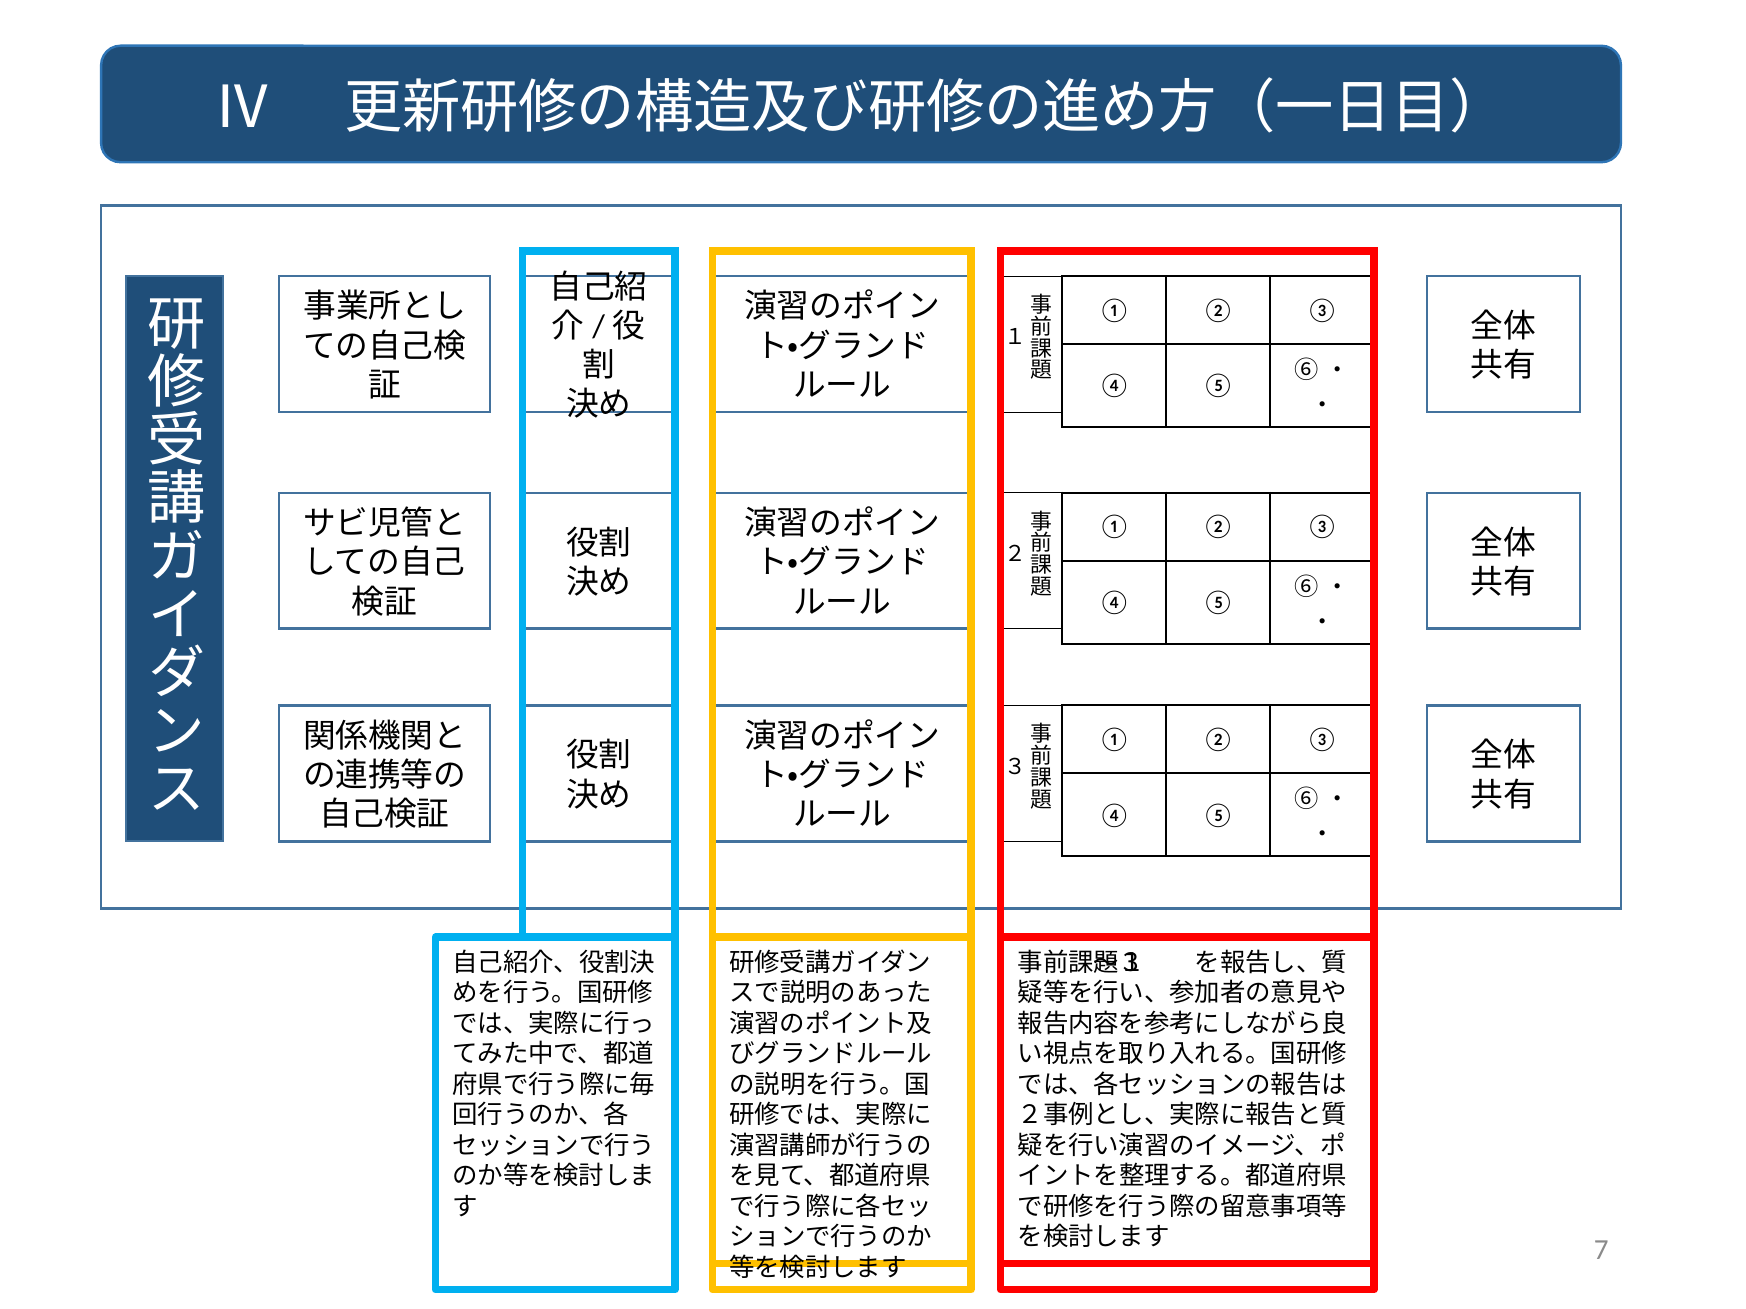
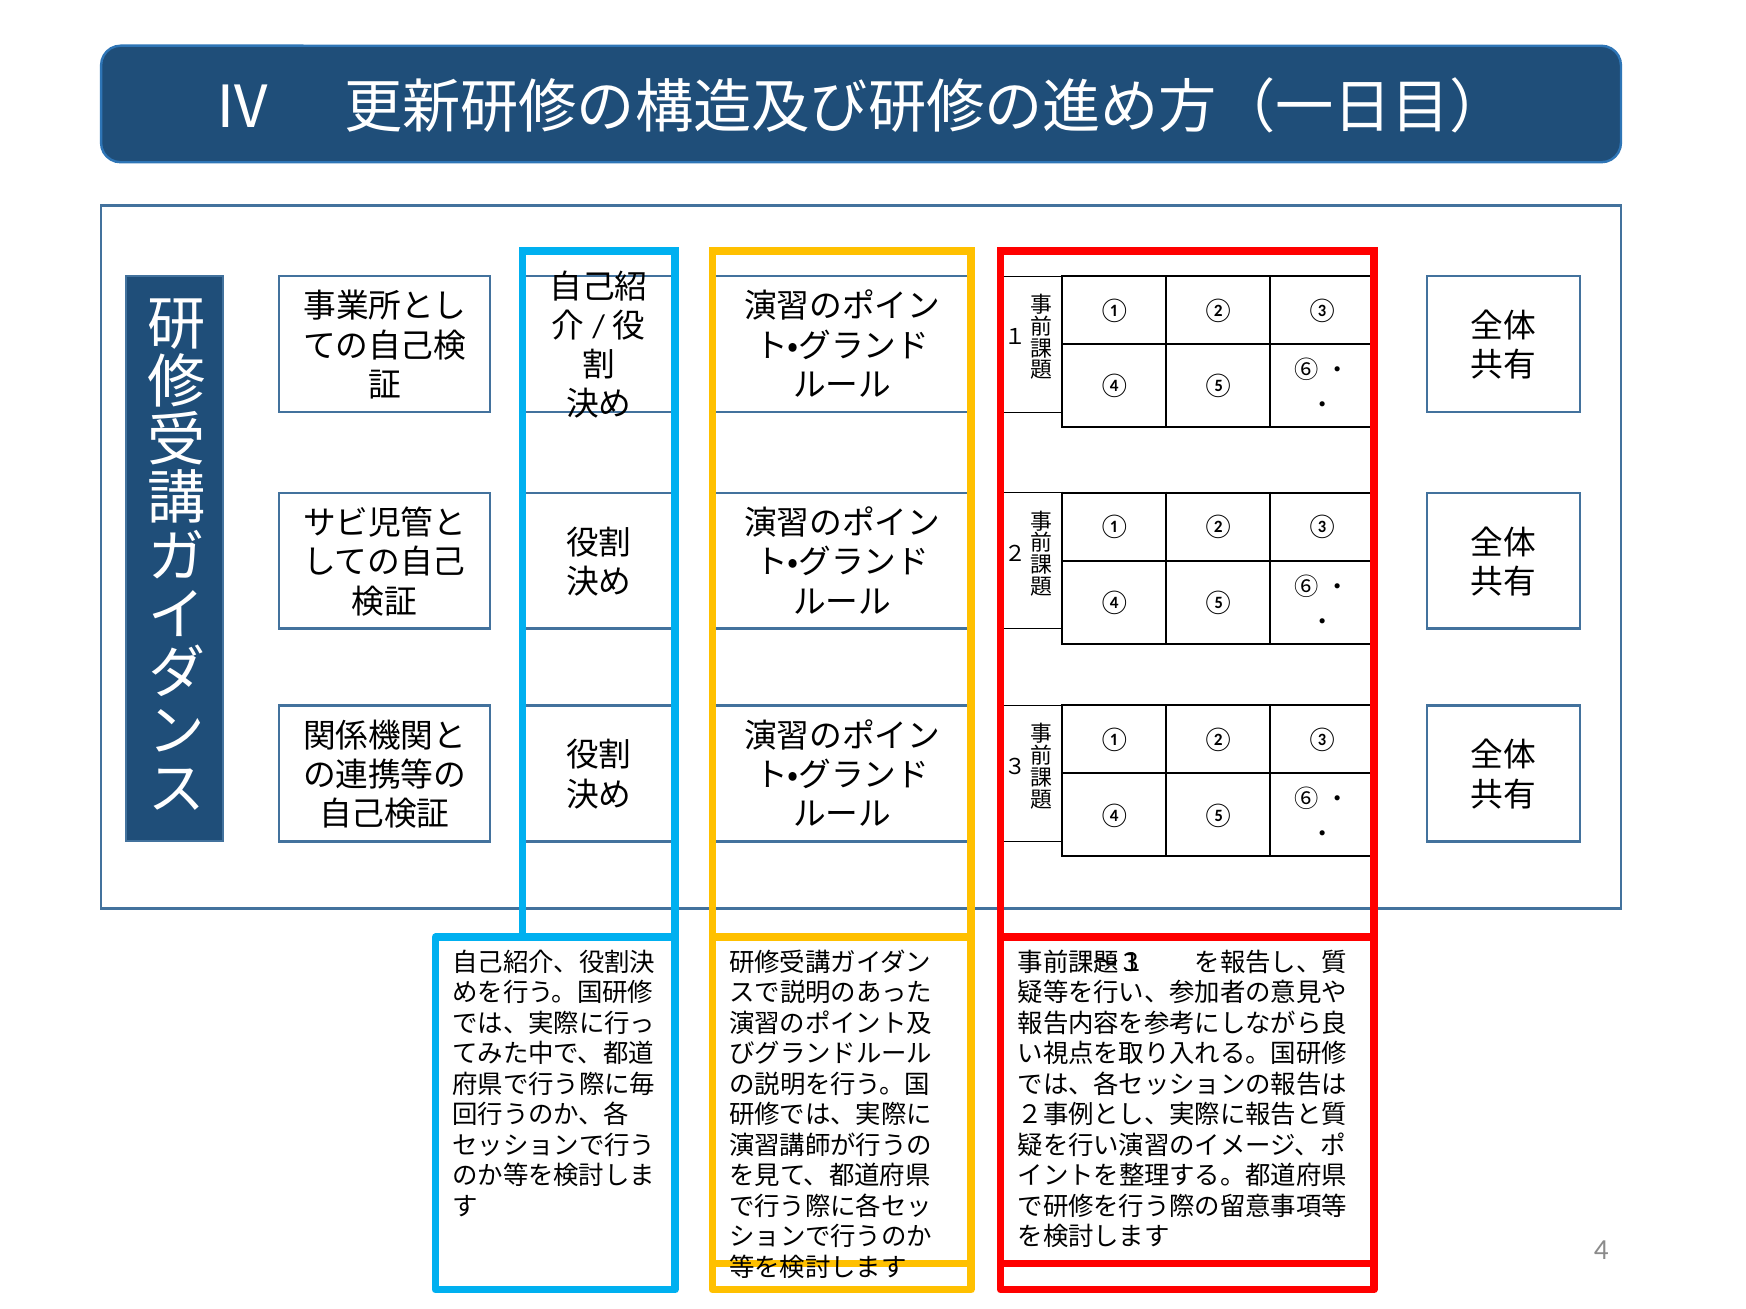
7: 7 -> 4 (1601, 1250)
